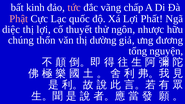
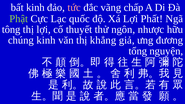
Phật colour: pink -> light green (19, 19)
diệc: diệc -> tông (11, 30)
chúng thổn: thổn -> kinh (46, 40)
dường: dường -> khẳng (103, 40)
